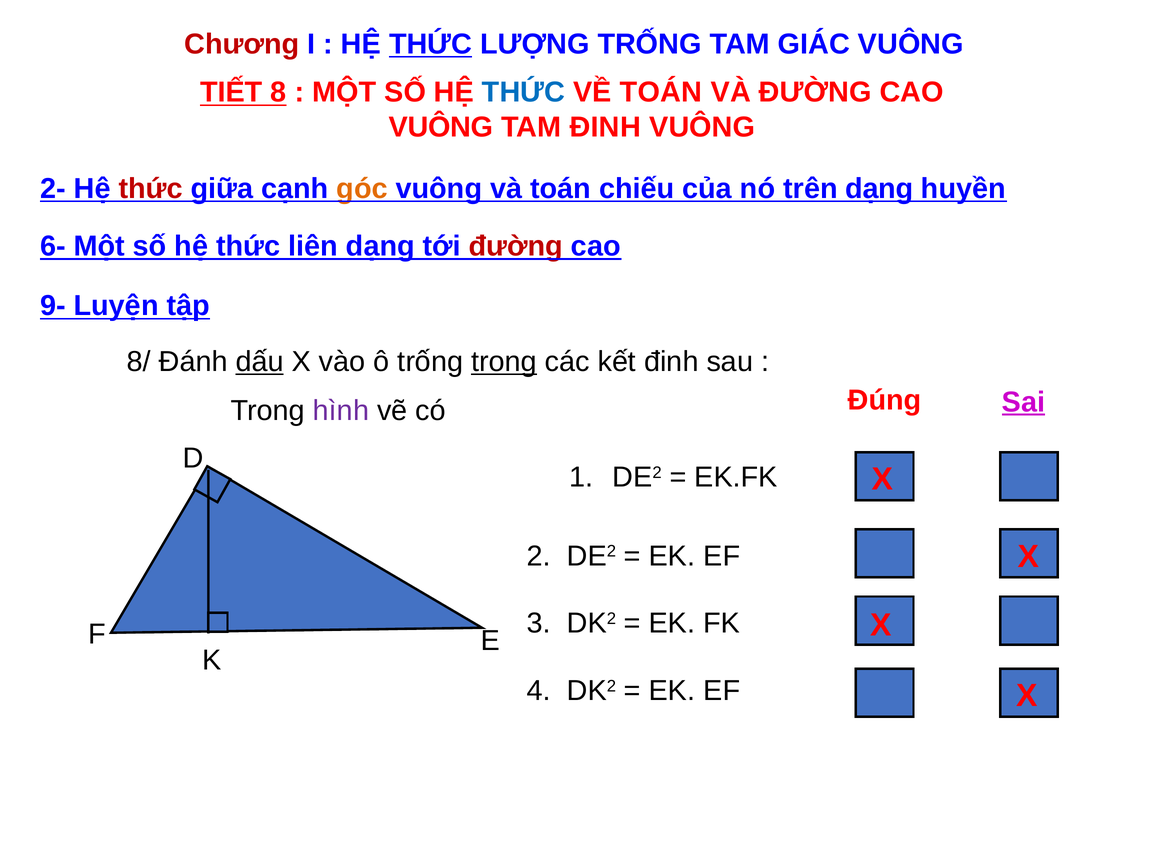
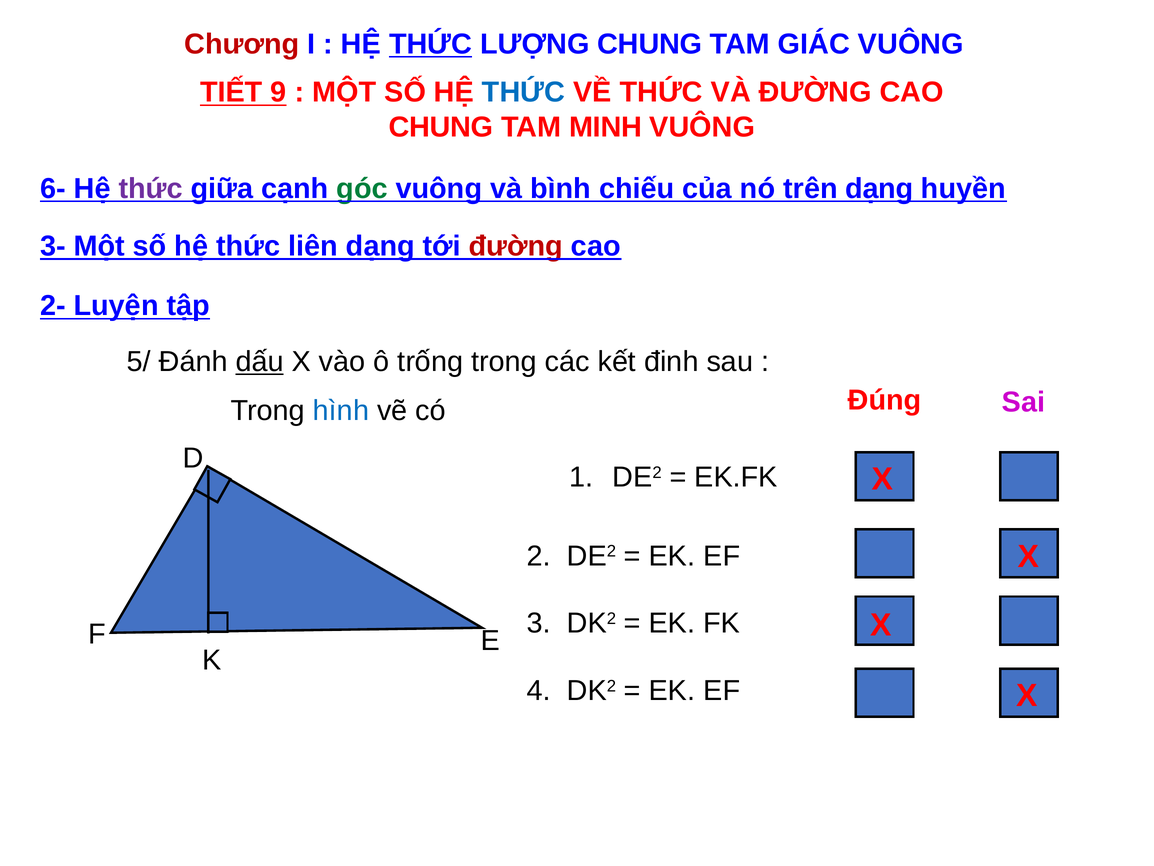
LƯỢNG TRỐNG: TRỐNG -> CHUNG (650, 44)
8: 8 -> 9 (279, 92)
VỀ TOÁN: TOÁN -> THỨC (661, 92)
VUÔNG: VUÔNG -> CHUNG (441, 127)
TAM ĐINH: ĐINH -> MINH (605, 127)
2-: 2- -> 6- (53, 188)
thức colour: red -> purple (151, 188)
góc colour: orange -> green (362, 188)
và toán: toán -> bình (561, 188)
6-: 6- -> 3- (53, 246)
9-: 9- -> 2- (53, 306)
8/: 8/ -> 5/ (139, 362)
trong underline: present -> none (504, 362)
Sai underline: present -> none (1023, 402)
hình colour: purple -> blue (341, 411)
